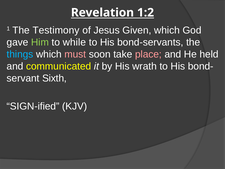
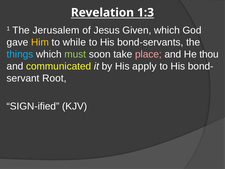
1:2: 1:2 -> 1:3 (146, 13)
Testimony: Testimony -> Jerusalem (56, 30)
Him colour: light green -> yellow (40, 42)
must colour: pink -> light green (75, 54)
held: held -> thou (209, 54)
wrath: wrath -> apply (144, 66)
Sixth: Sixth -> Root (54, 78)
